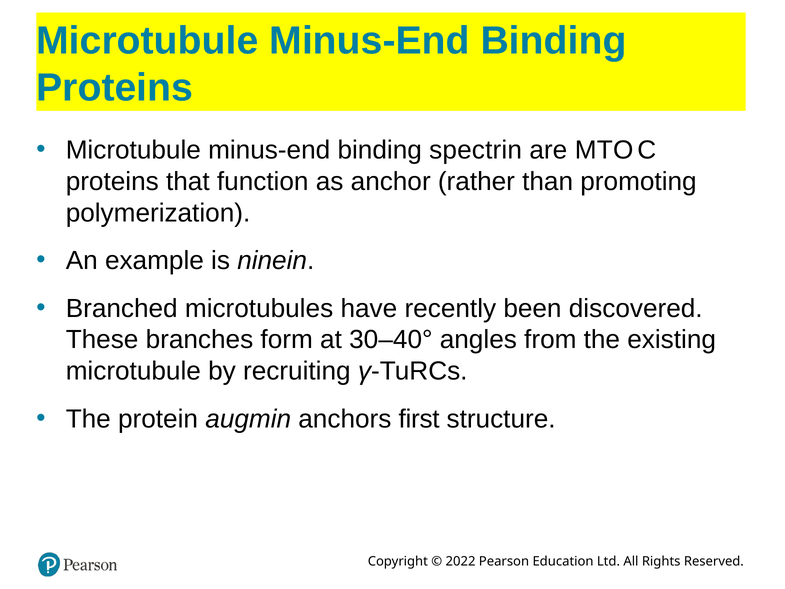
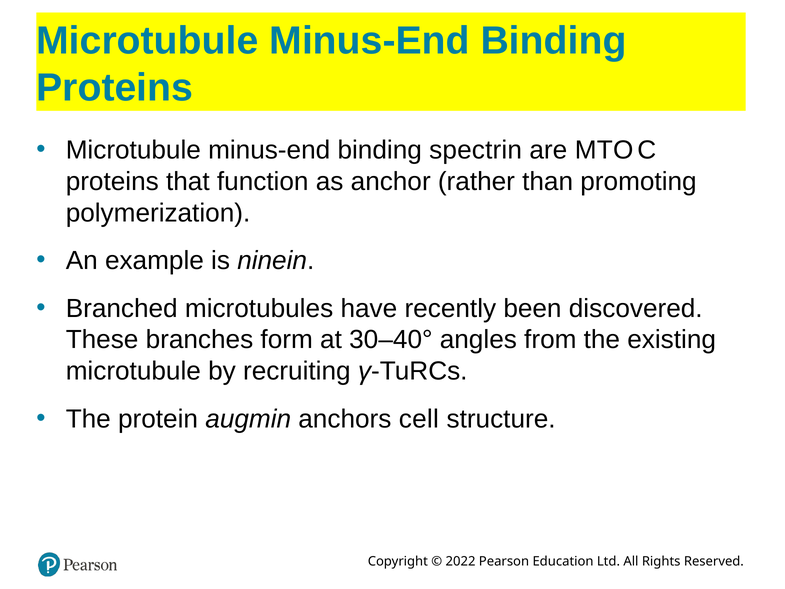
first: first -> cell (419, 419)
